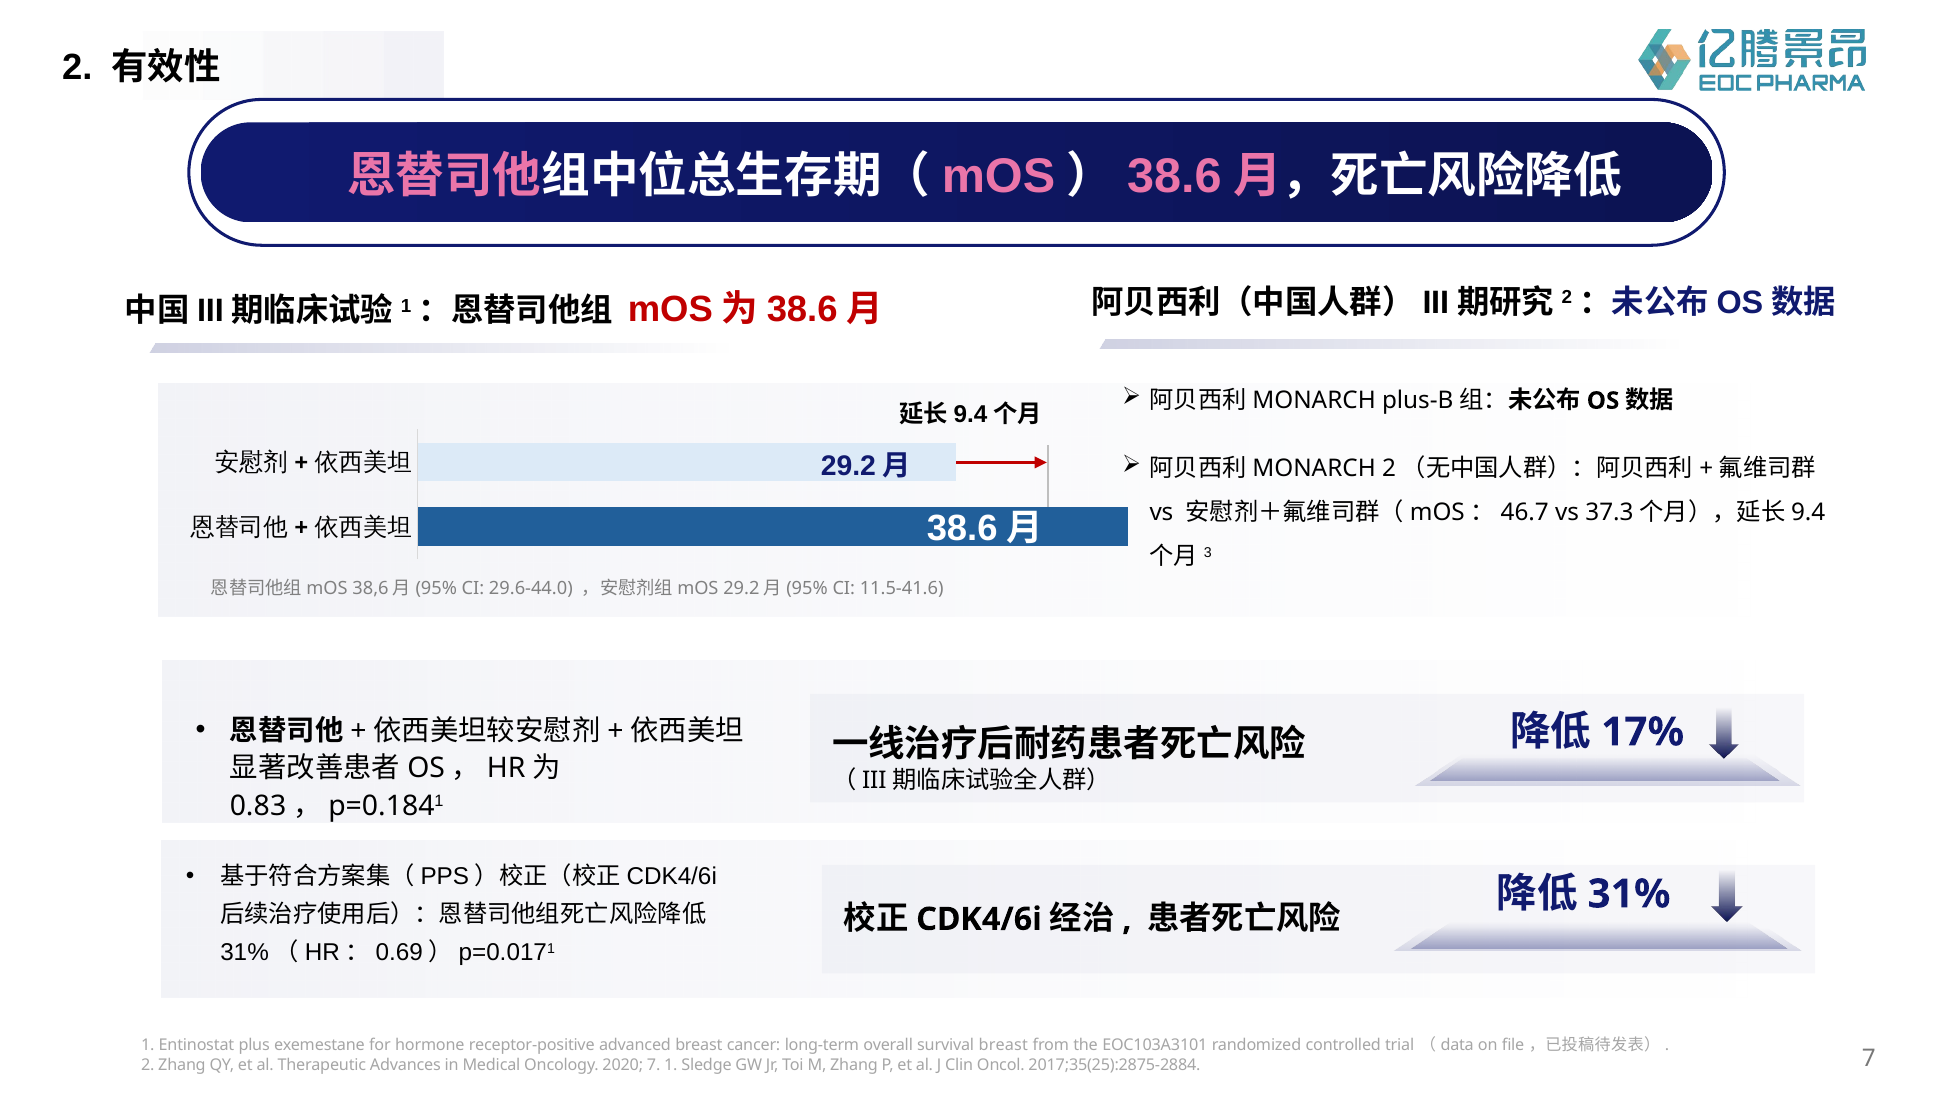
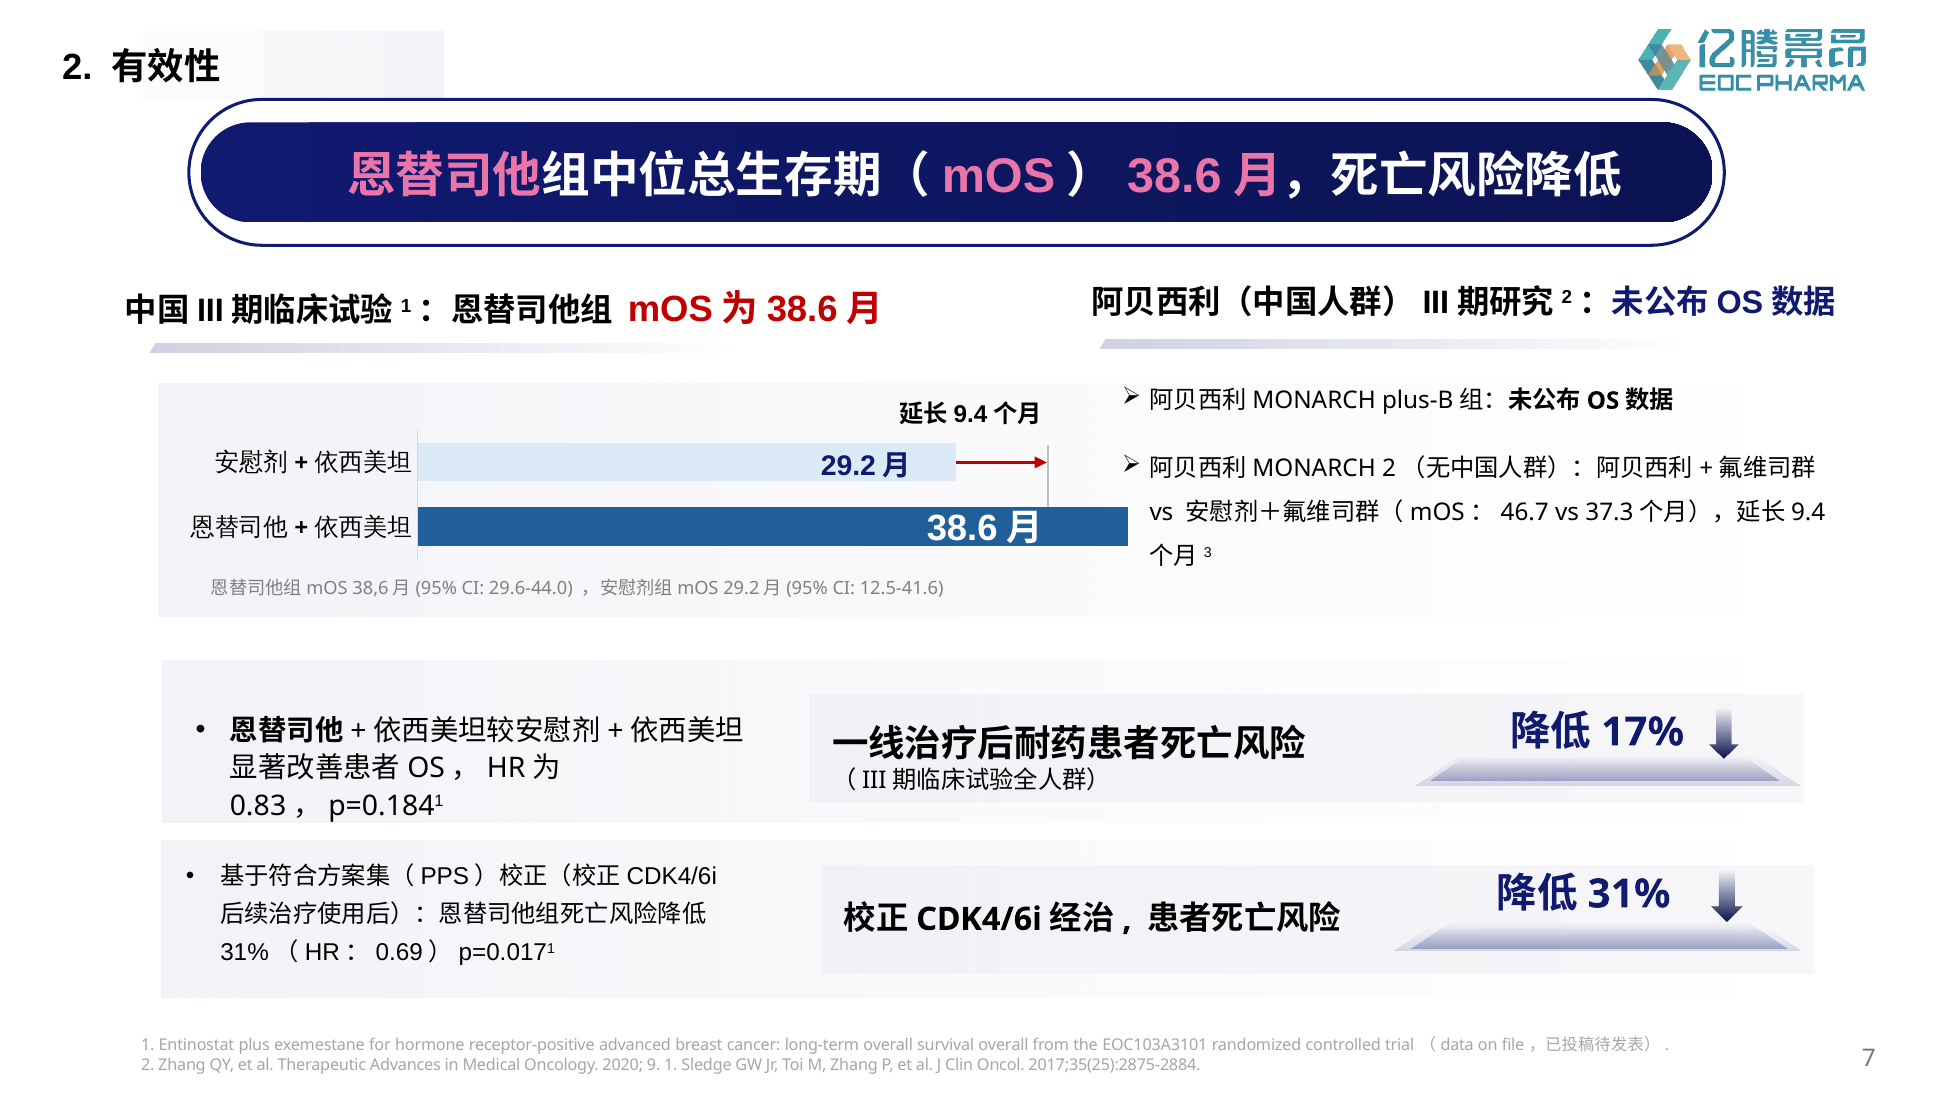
11.5-41.6: 11.5-41.6 -> 12.5-41.6 (902, 588)
survival breast: breast -> overall (1003, 1045)
2020 7: 7 -> 9 (654, 1064)
